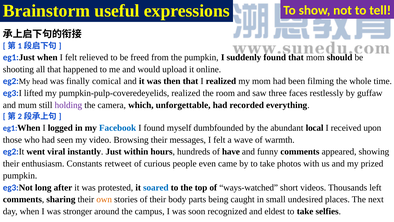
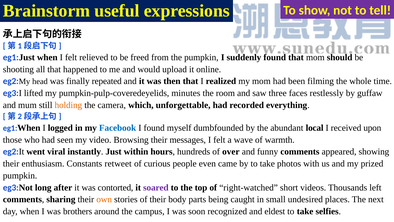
comical: comical -> repeated (107, 81)
pumpkin-pulp-coveredeyelids realized: realized -> minutes (186, 93)
holding colour: purple -> orange (68, 105)
have: have -> over (231, 151)
protested: protested -> contorted (115, 187)
soared colour: blue -> purple (156, 187)
ways-watched: ways-watched -> right-watched (249, 187)
stronger: stronger -> brothers (78, 211)
